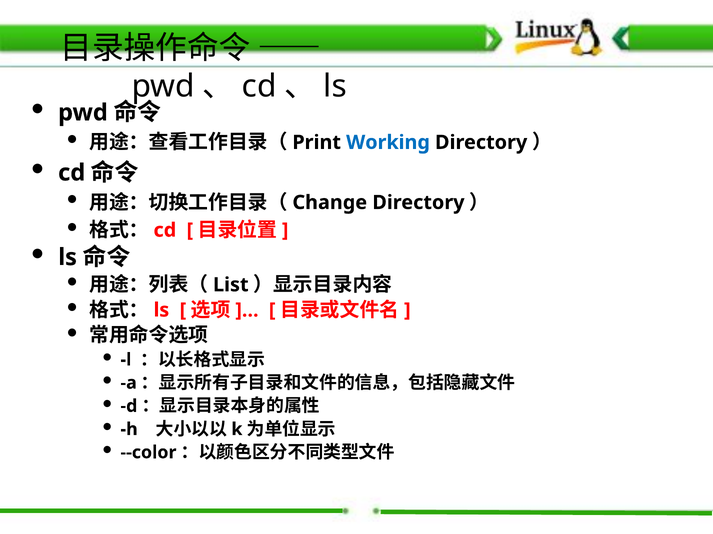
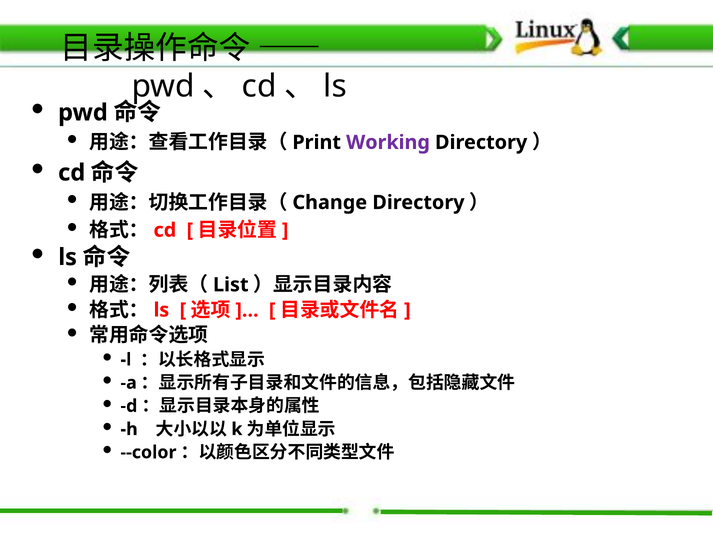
Working colour: blue -> purple (388, 143)
